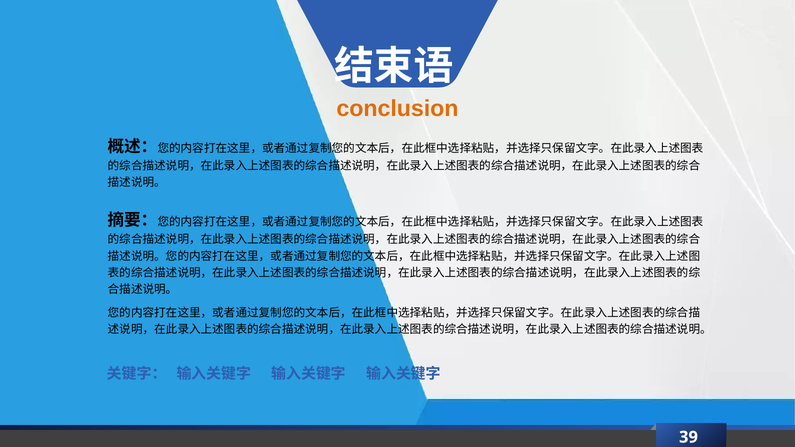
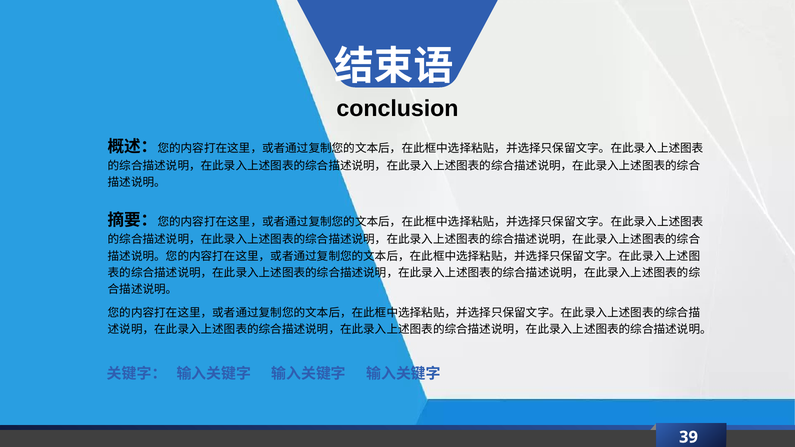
conclusion colour: orange -> black (397, 109)
